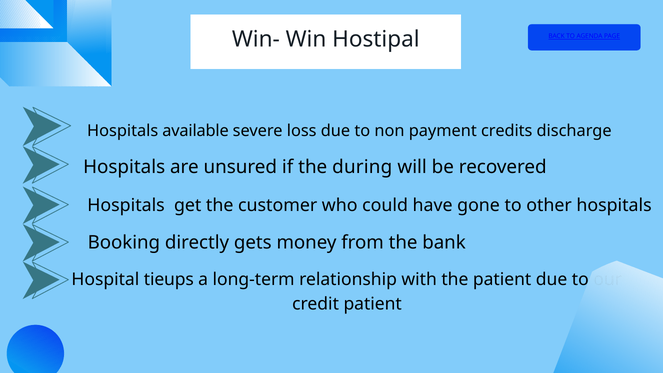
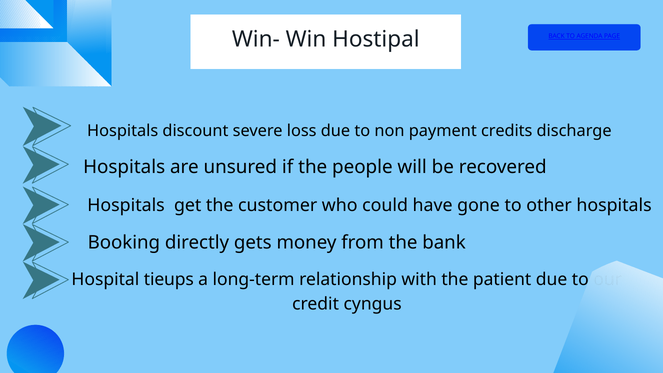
available: available -> discount (195, 131)
during: during -> people (362, 167)
credit patient: patient -> cyngus (373, 304)
